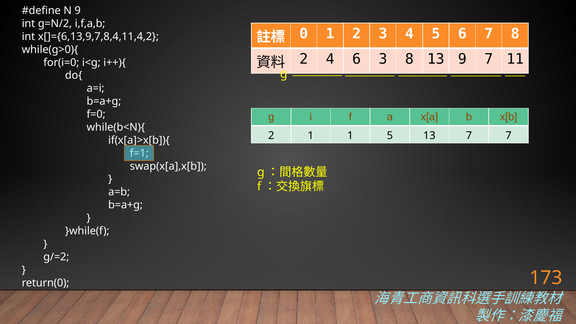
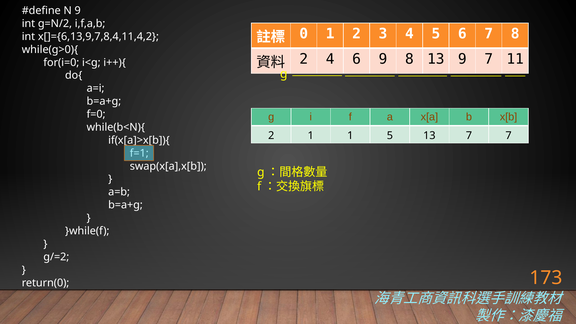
6 3: 3 -> 9 (383, 59)
